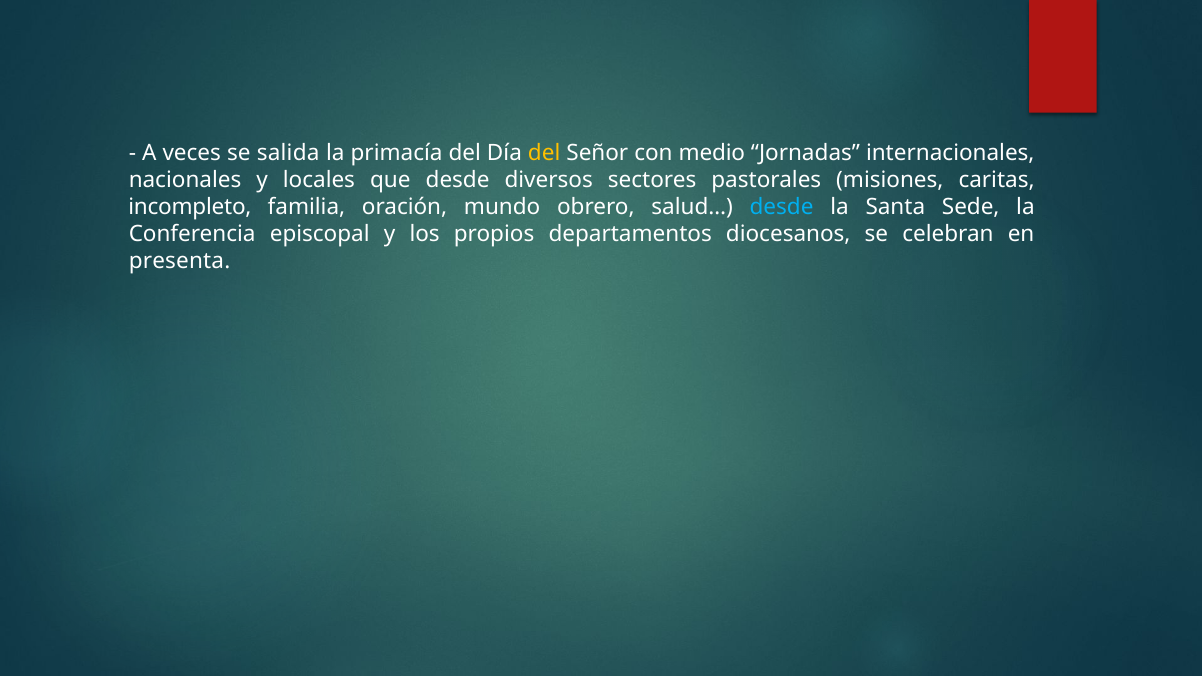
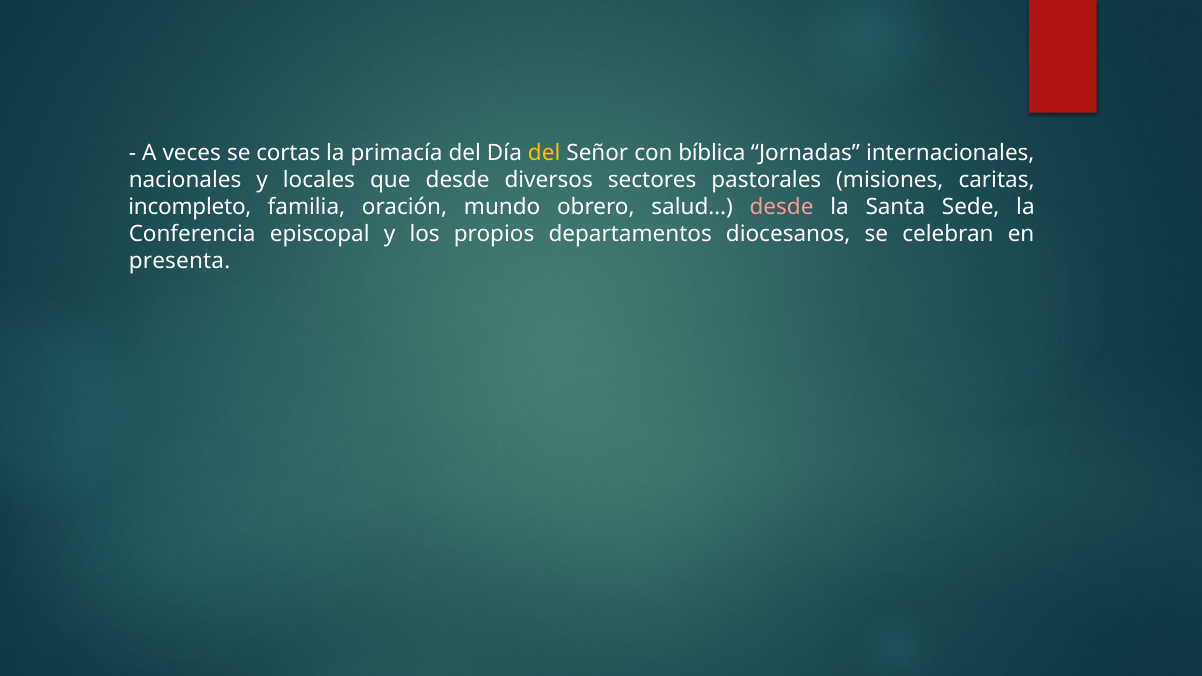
salida: salida -> cortas (288, 153)
medio: medio -> bíblica (712, 153)
desde colour: light blue -> pink (782, 207)
